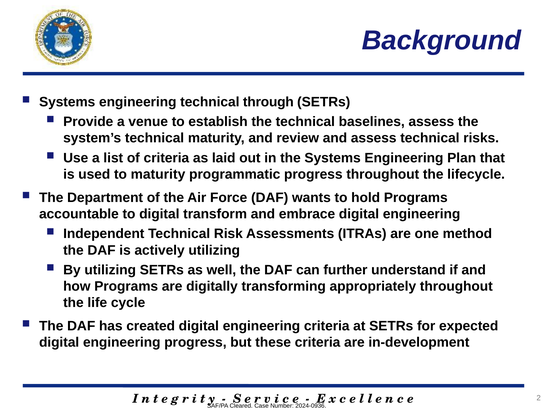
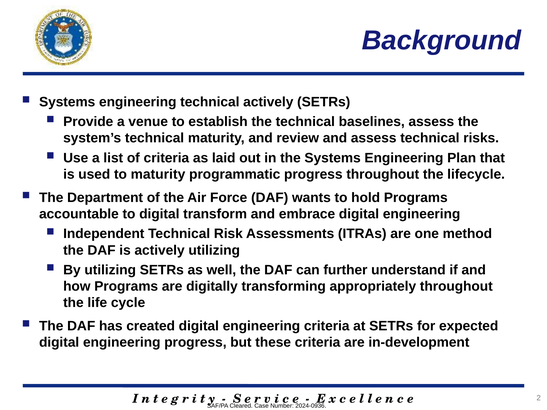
technical through: through -> actively (268, 102)
